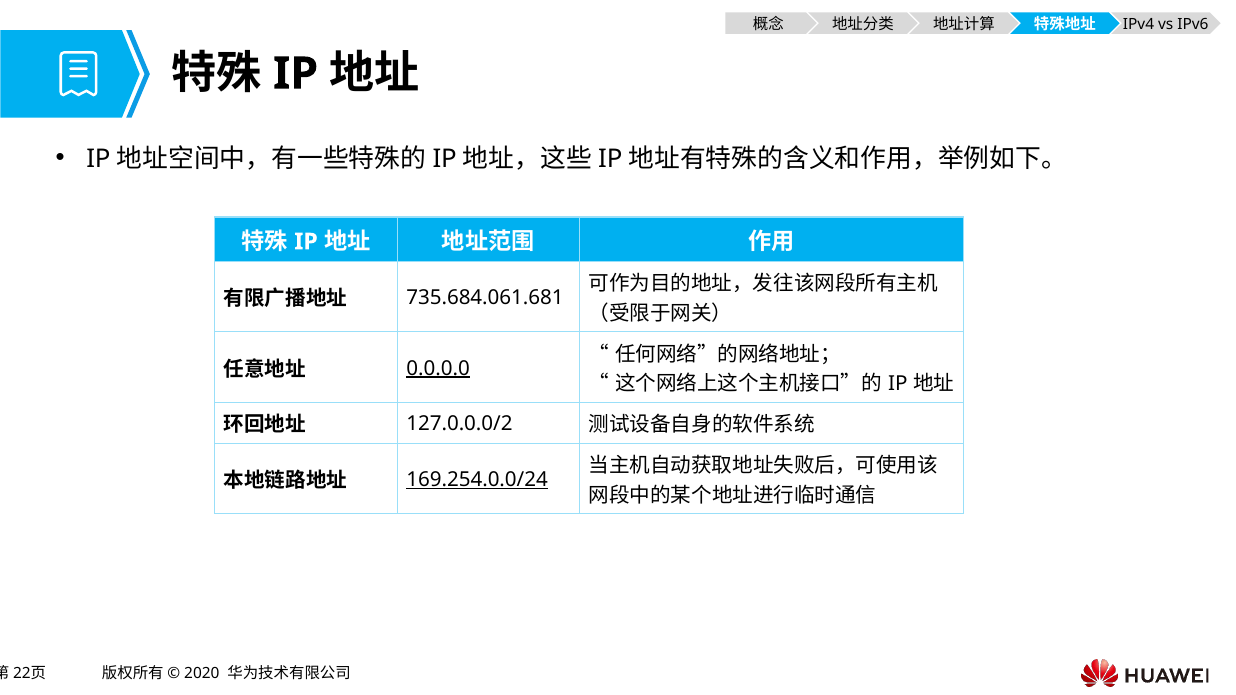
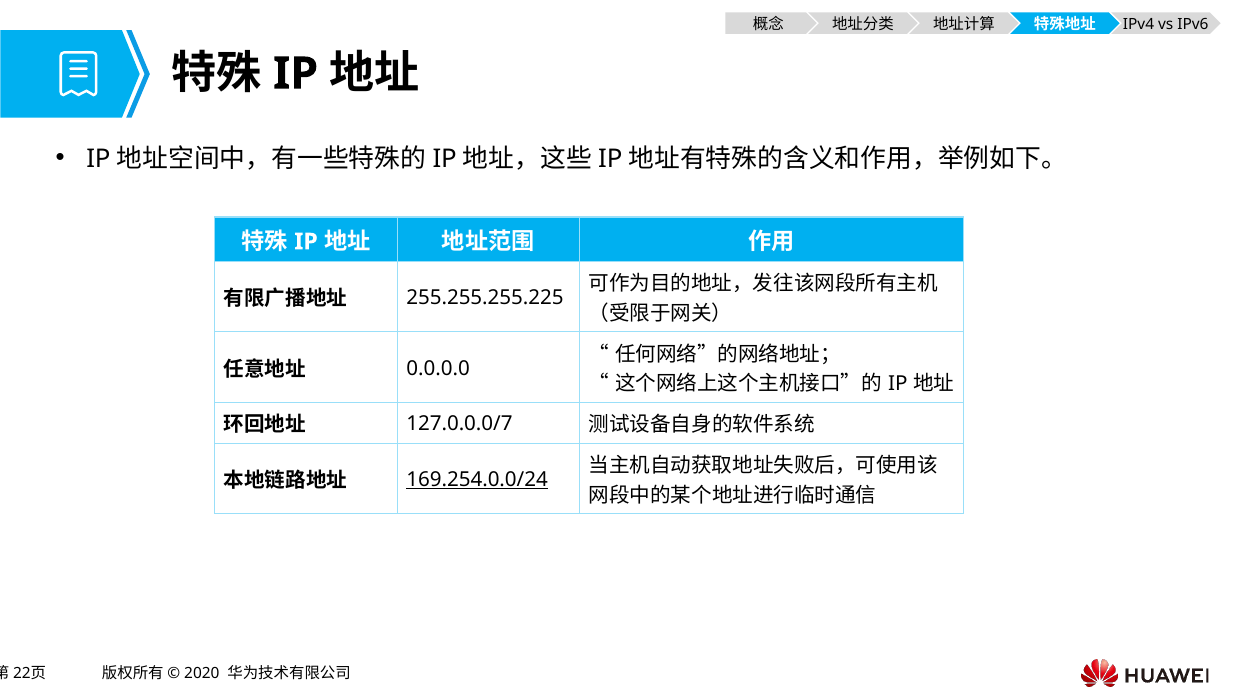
735.684.061.681: 735.684.061.681 -> 255.255.255.225 (485, 298)
0.0.0.0 underline: present -> none (438, 368)
127.0.0.0/2: 127.0.0.0/2 -> 127.0.0.0/7 (459, 424)
